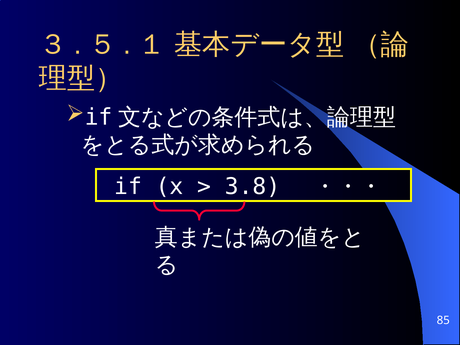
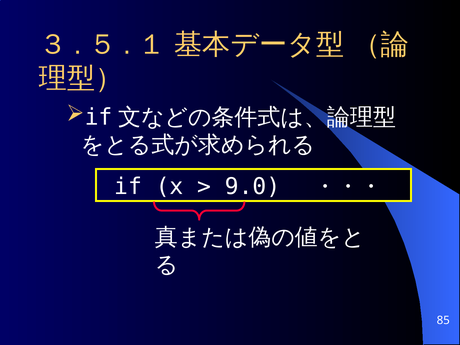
3.8: 3.8 -> 9.0 (253, 187)
